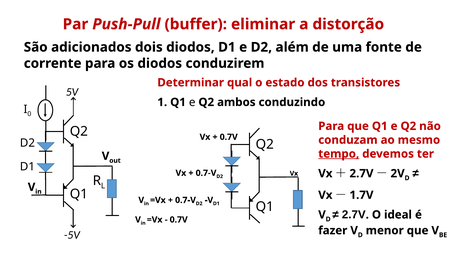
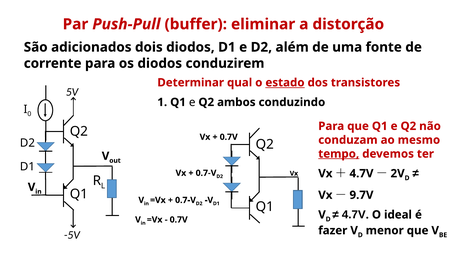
estado underline: none -> present (285, 83)
2.7V: 2.7V -> 4.7V (361, 173)
1.7V: 1.7V -> 9.7V (361, 195)
2.7V: 2.7V -> 4.7V (354, 215)
